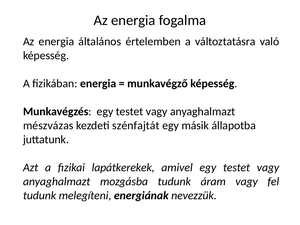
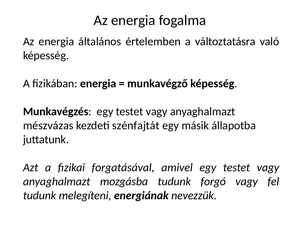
lapátkerekek: lapátkerekek -> forgatásával (123, 168)
áram: áram -> forgó (213, 182)
